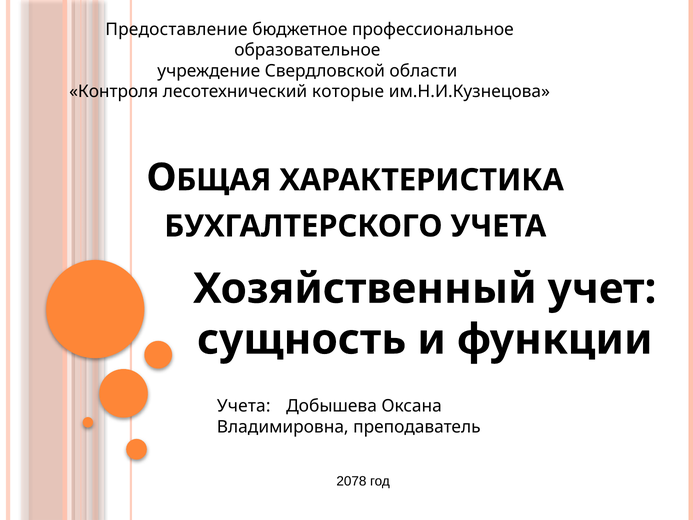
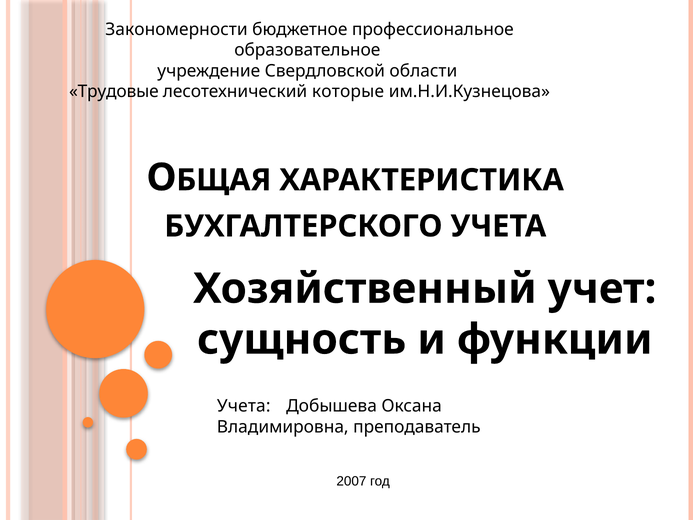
Предоставление: Предоставление -> Закономерности (177, 29)
Контроля: Контроля -> Трудовые (114, 92)
2078: 2078 -> 2007 (351, 481)
